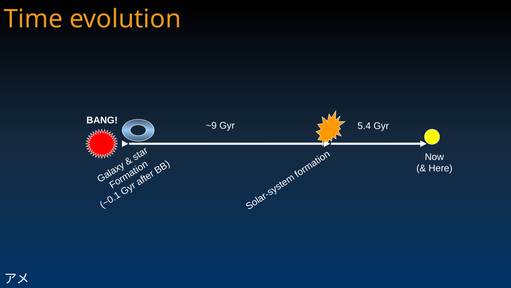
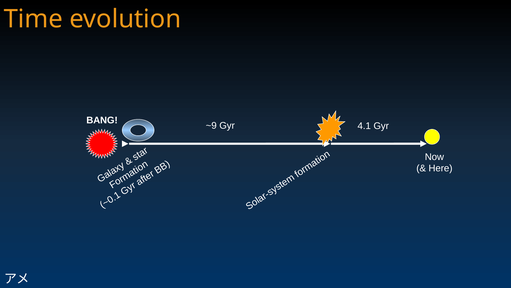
5.4: 5.4 -> 4.1 (364, 126)
